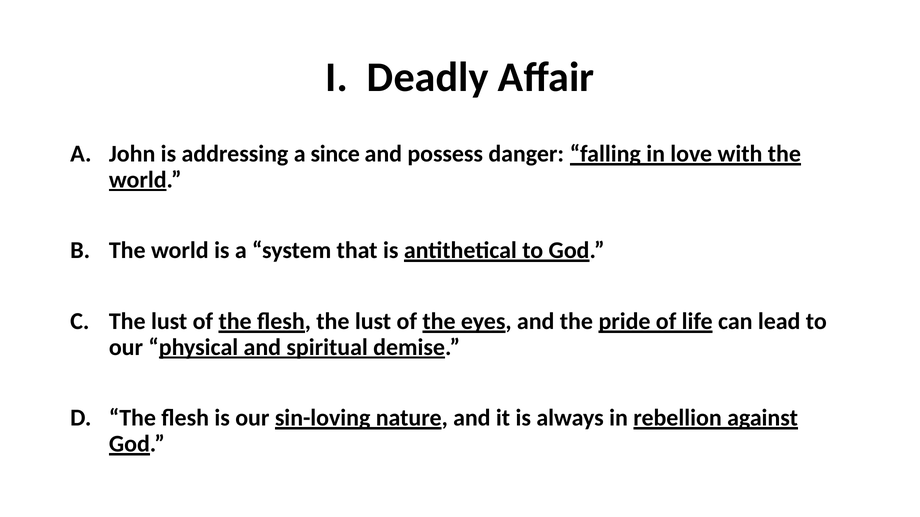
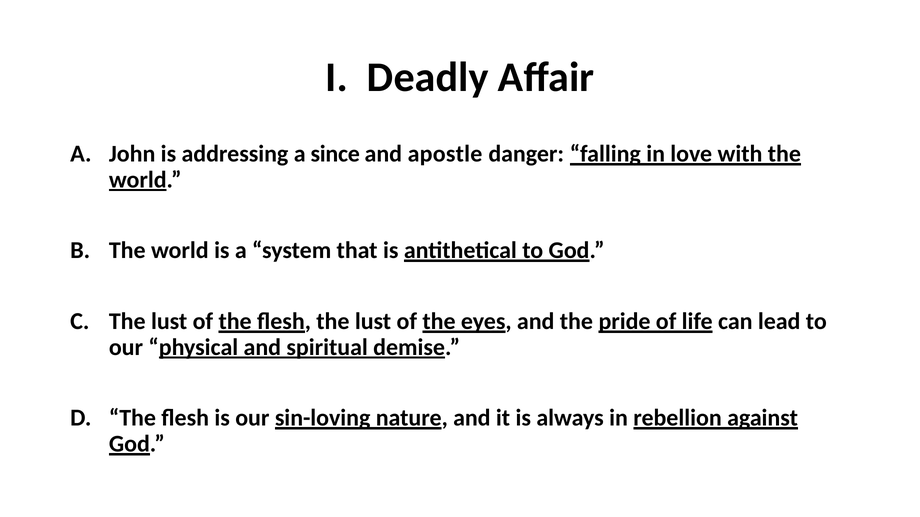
possess: possess -> apostle (445, 154)
